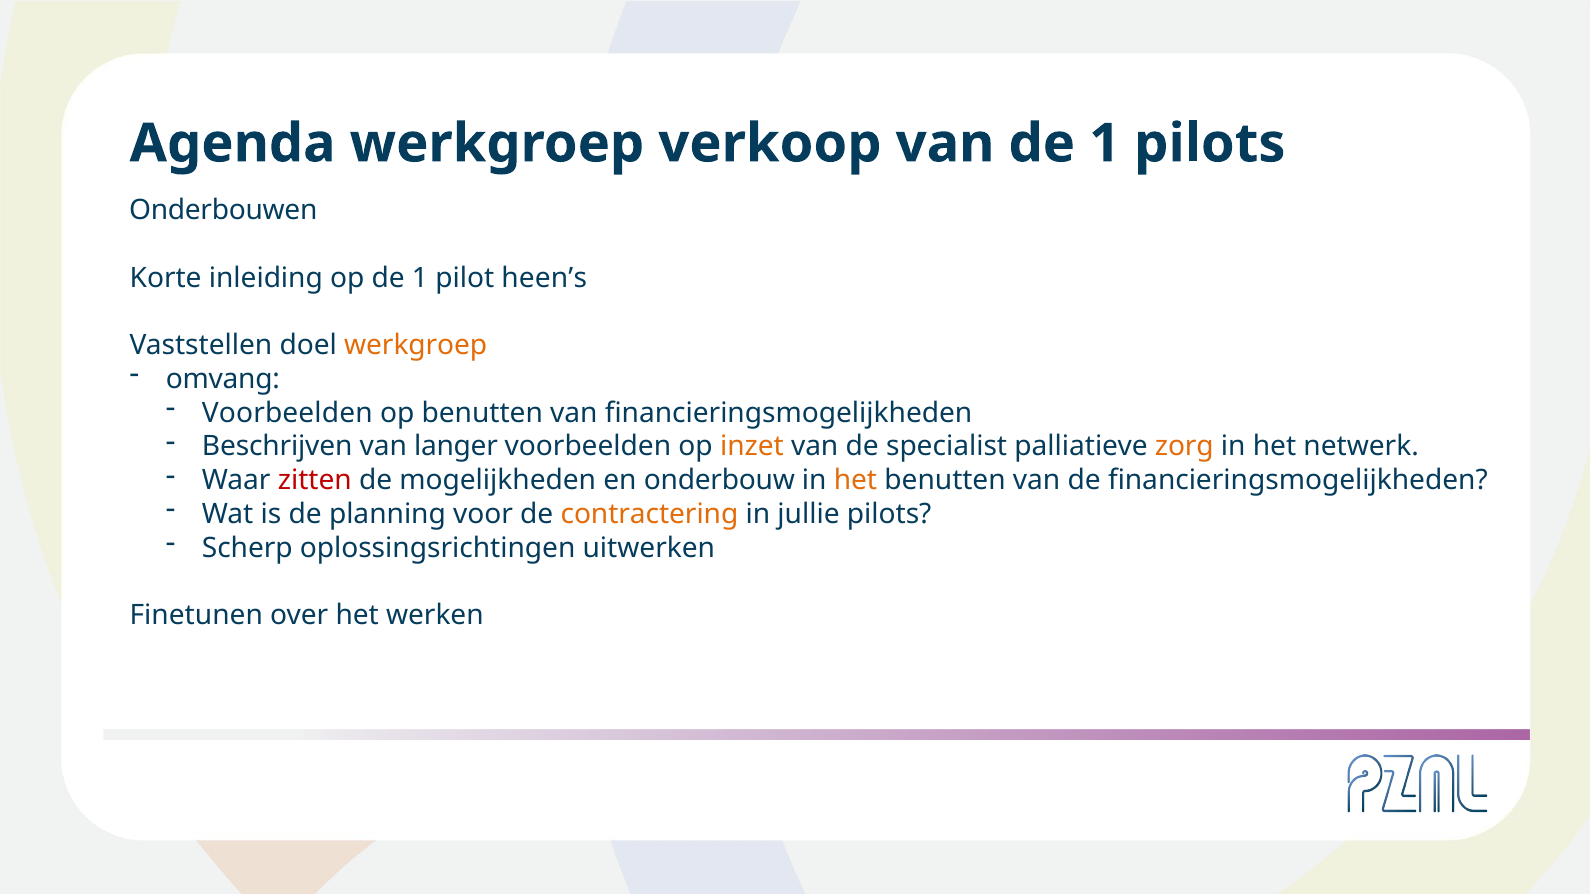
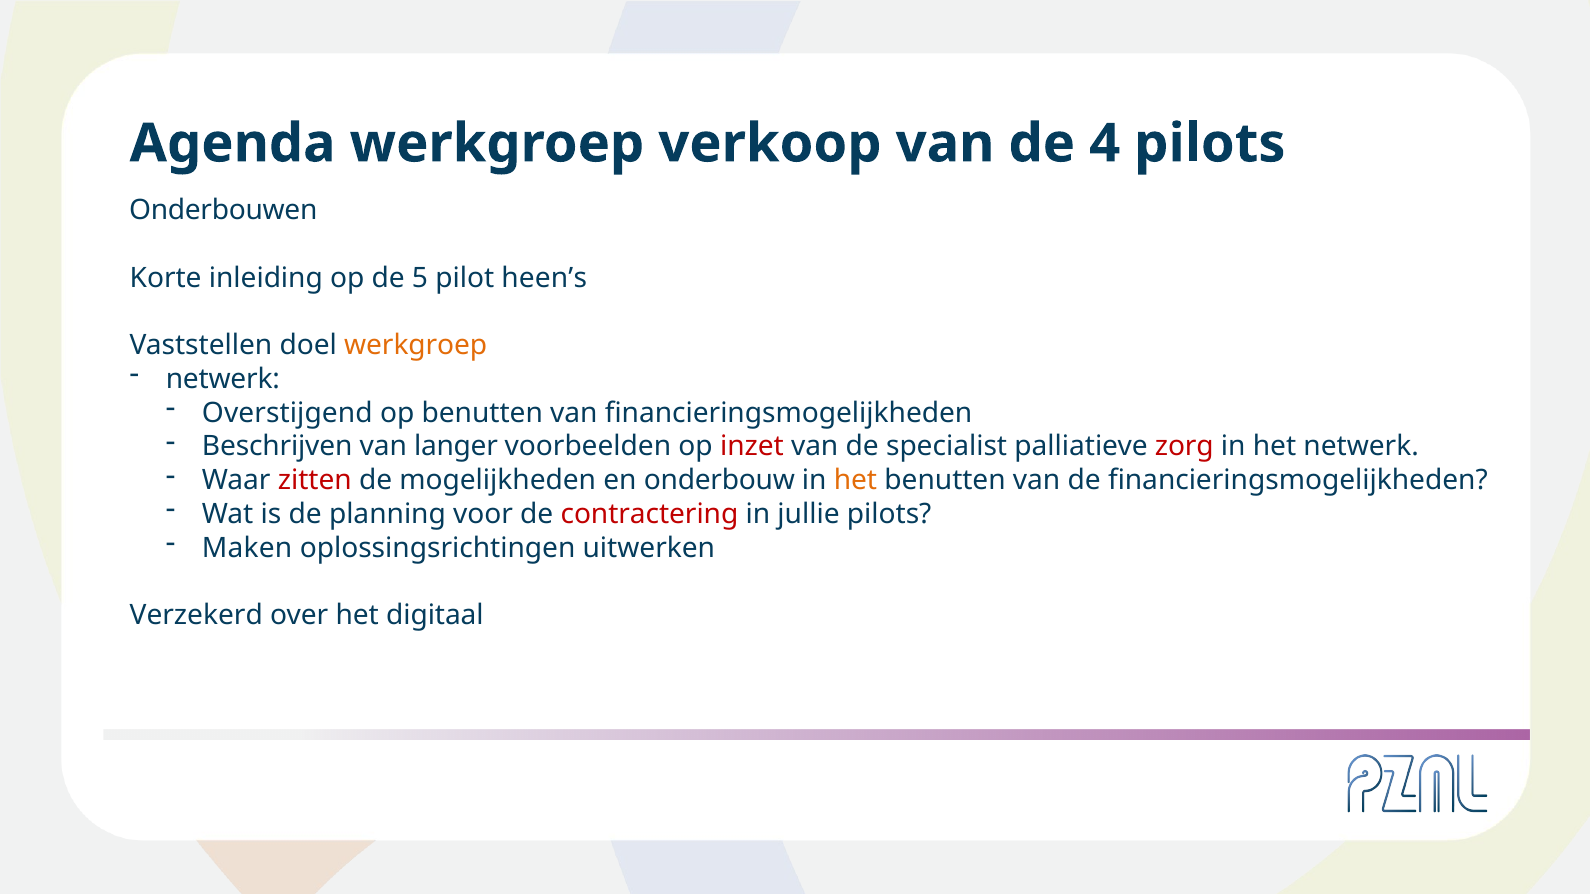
van de 1: 1 -> 4 (1105, 144)
op de 1: 1 -> 5 (420, 278)
omvang: omvang -> netwerk (223, 379)
Voorbeelden: Voorbeelden -> Overstijgend (287, 413)
inzet colour: orange -> red (752, 447)
zorg colour: orange -> red (1184, 447)
contractering colour: orange -> red (649, 514)
Scherp: Scherp -> Maken (247, 548)
Finetunen: Finetunen -> Verzekerd (196, 616)
werken: werken -> digitaal (435, 616)
